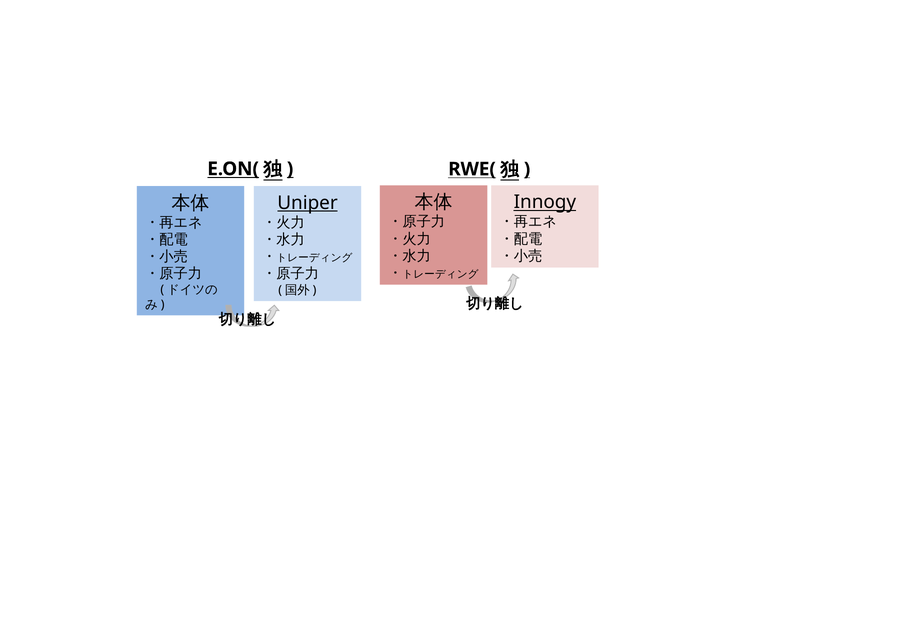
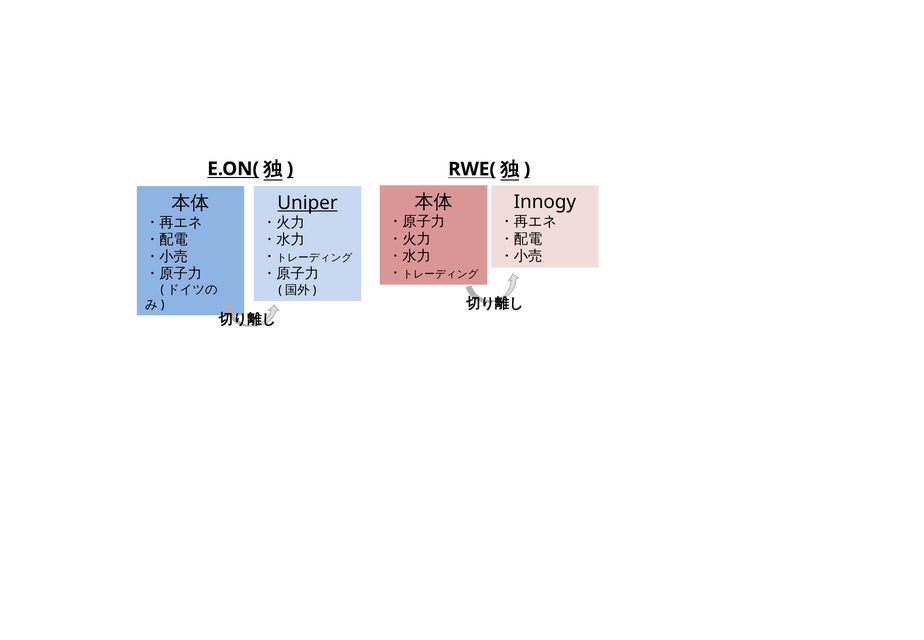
Innogy underline: present -> none (545, 202)
